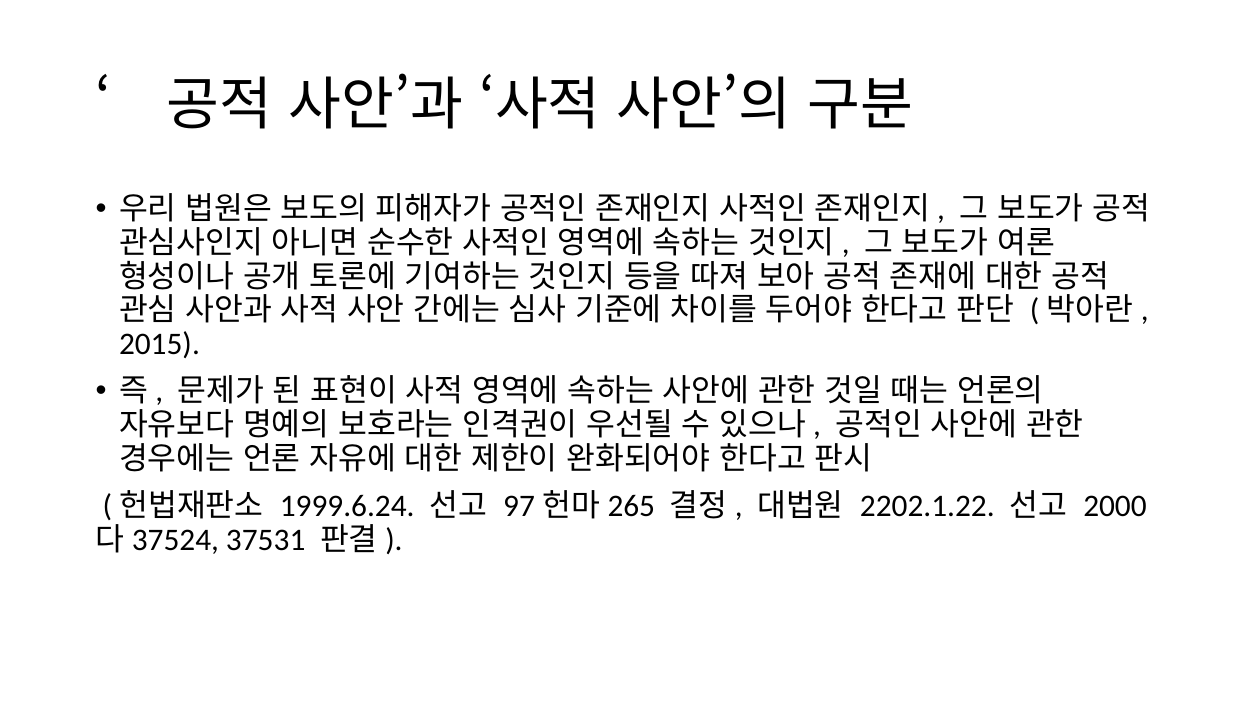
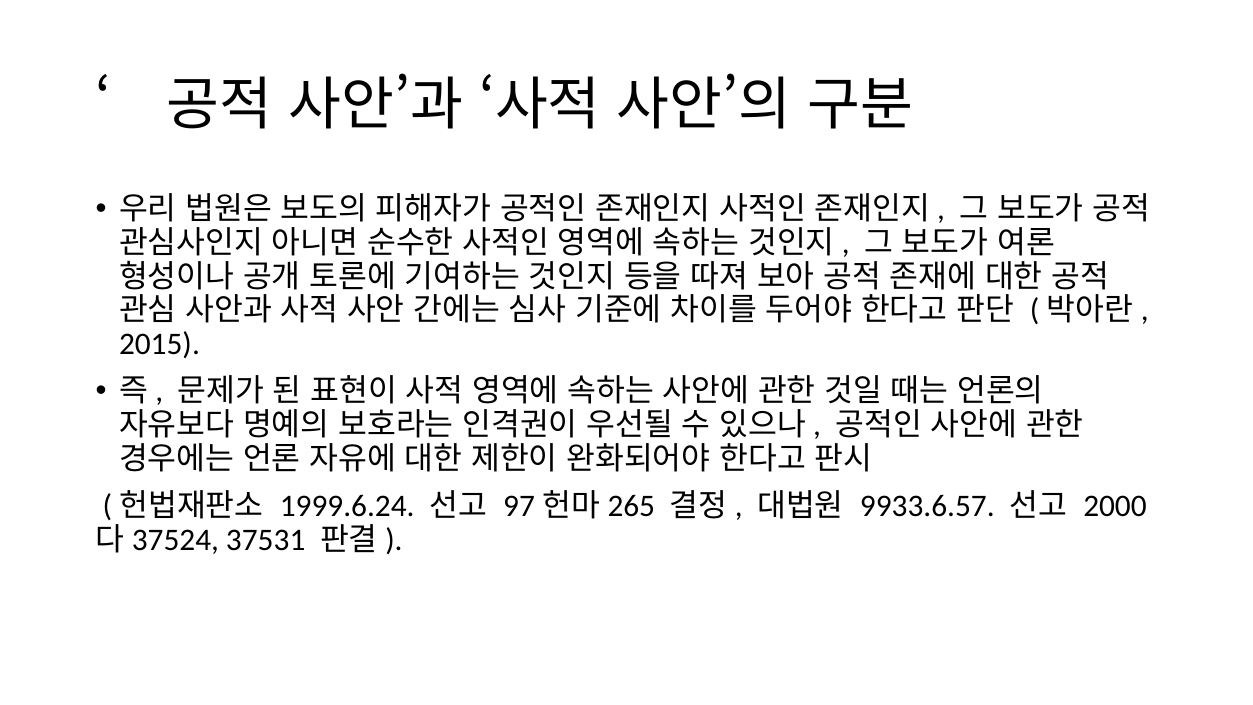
2202.1.22: 2202.1.22 -> 9933.6.57 (927, 506)
